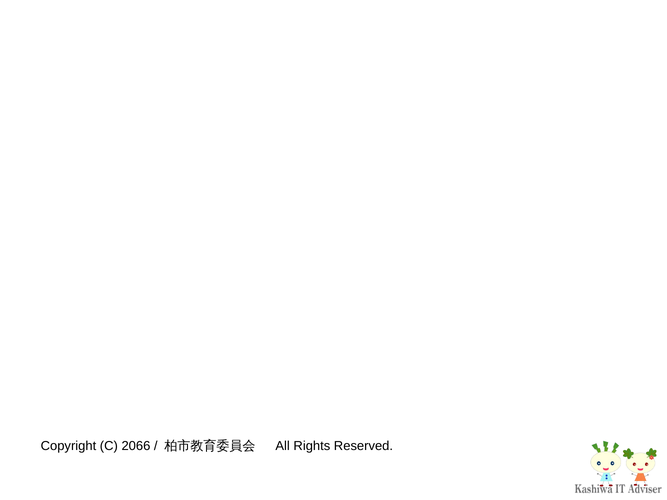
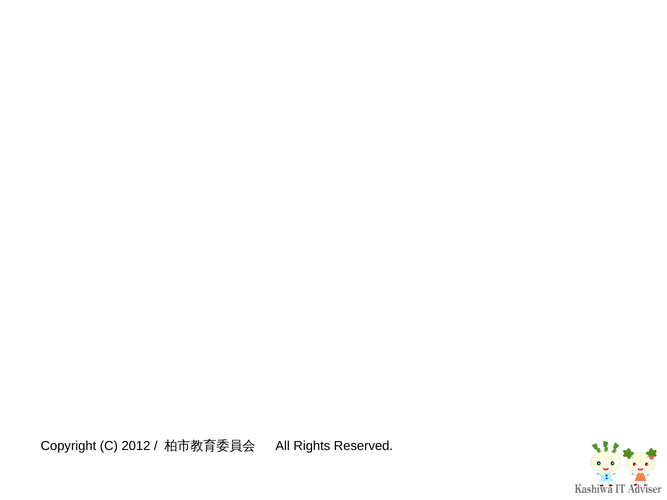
2066: 2066 -> 2012 (136, 446)
